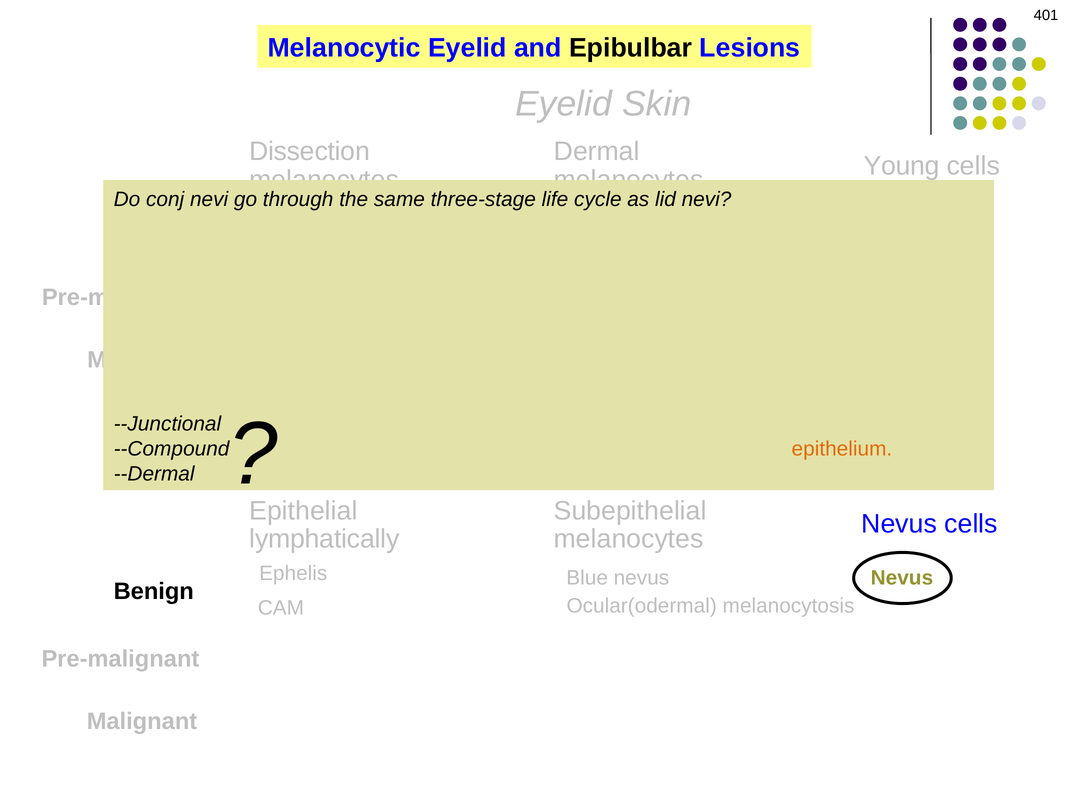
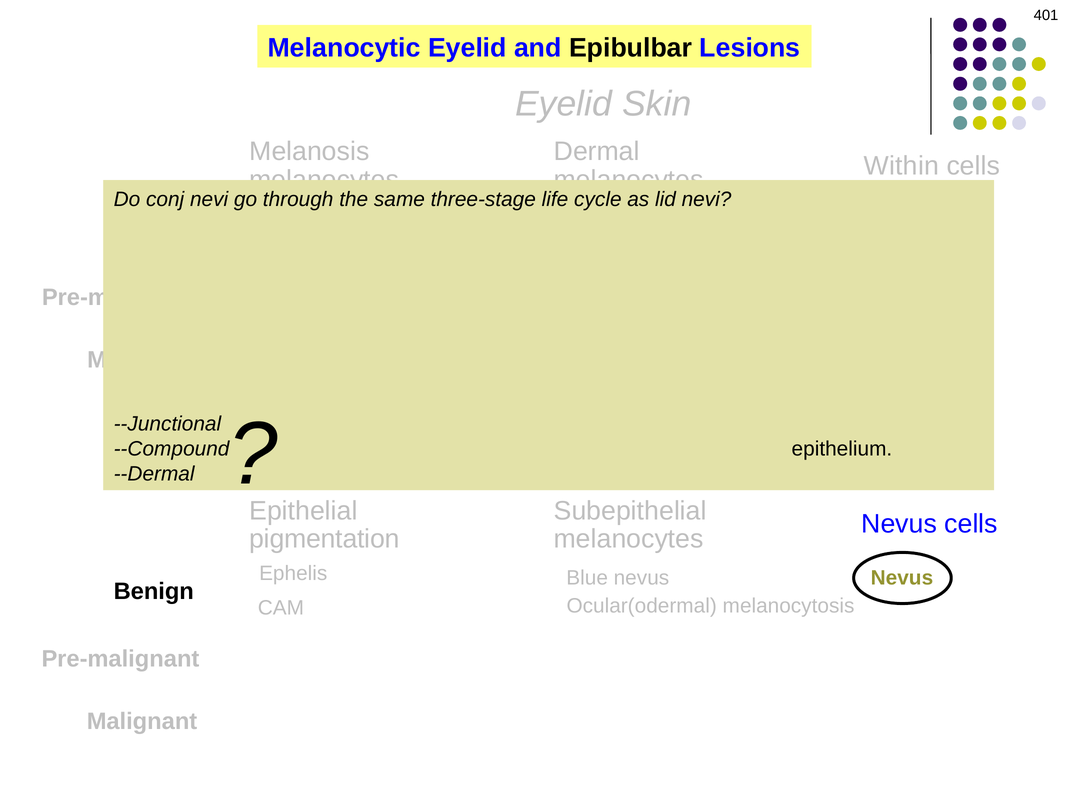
Dissection: Dissection -> Melanosis (309, 152)
Young: Young -> Within (901, 166)
epithelium colour: orange -> black (842, 449)
lymphatically: lymphatically -> pigmentation (324, 539)
